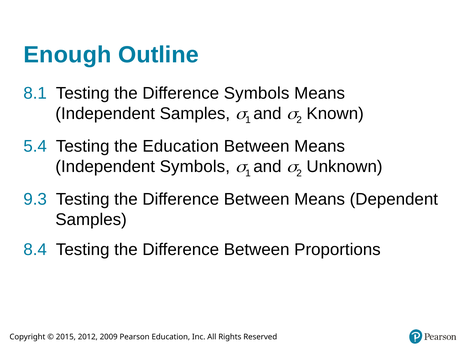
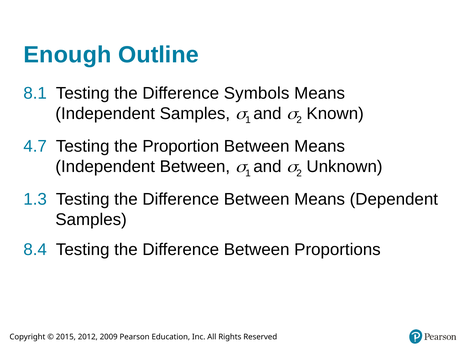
5.4: 5.4 -> 4.7 (35, 146)
the Education: Education -> Proportion (181, 146)
Independent Symbols: Symbols -> Between (195, 167)
9.3: 9.3 -> 1.3 (35, 199)
